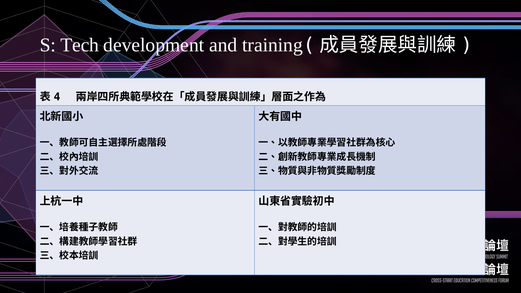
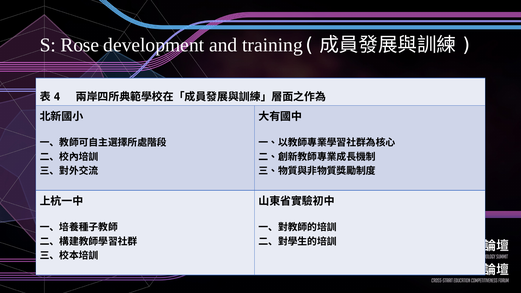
Tech: Tech -> Rose (80, 45)
